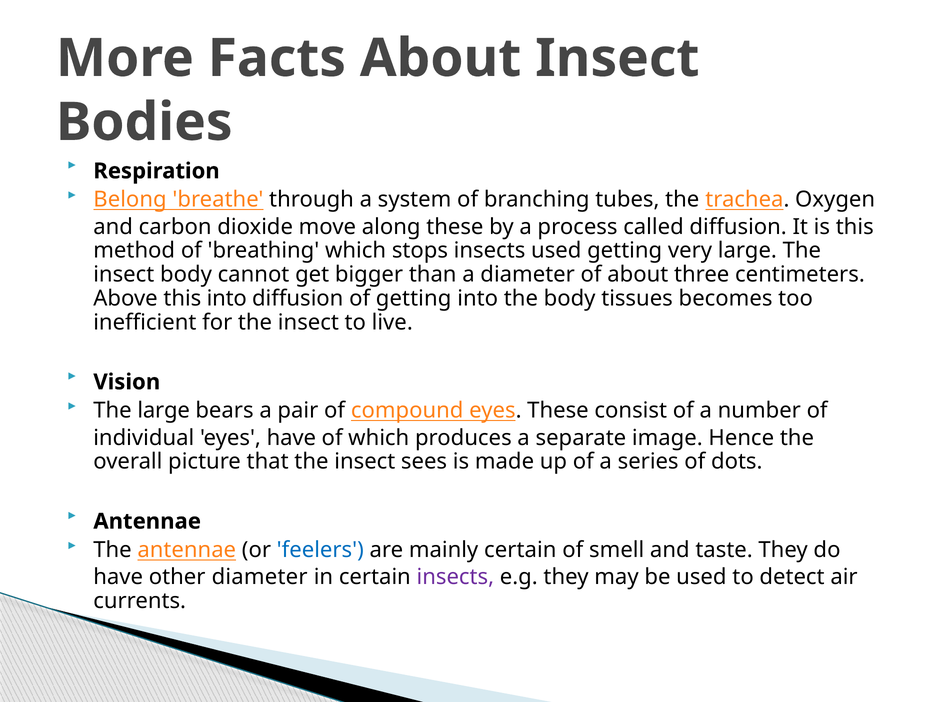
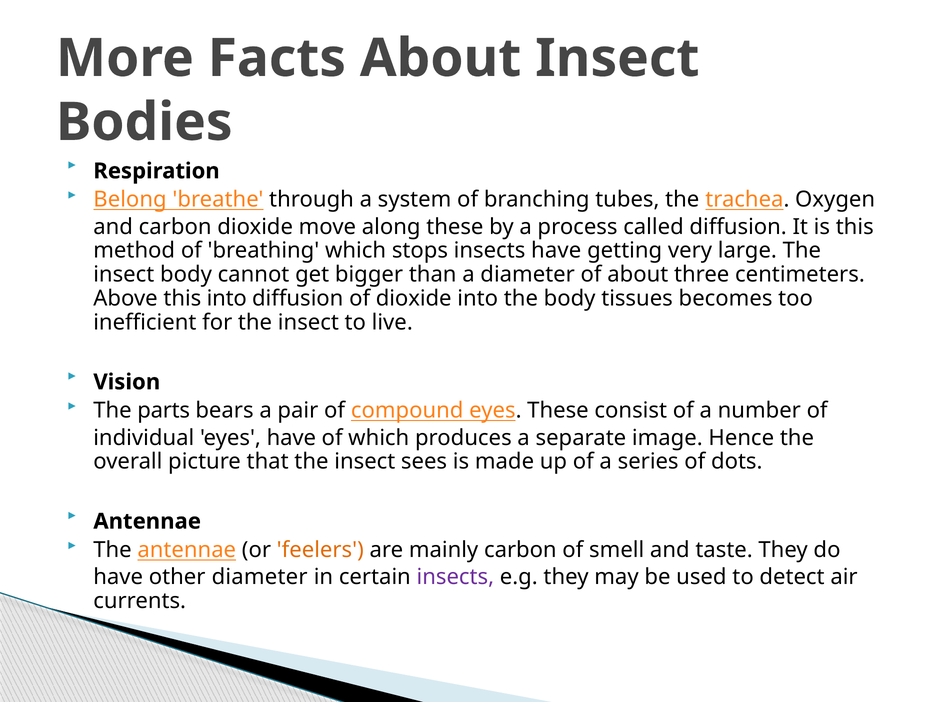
insects used: used -> have (556, 250)
of getting: getting -> dioxide (414, 298)
The large: large -> parts (164, 410)
feelers colour: blue -> orange (320, 549)
mainly certain: certain -> carbon (520, 549)
